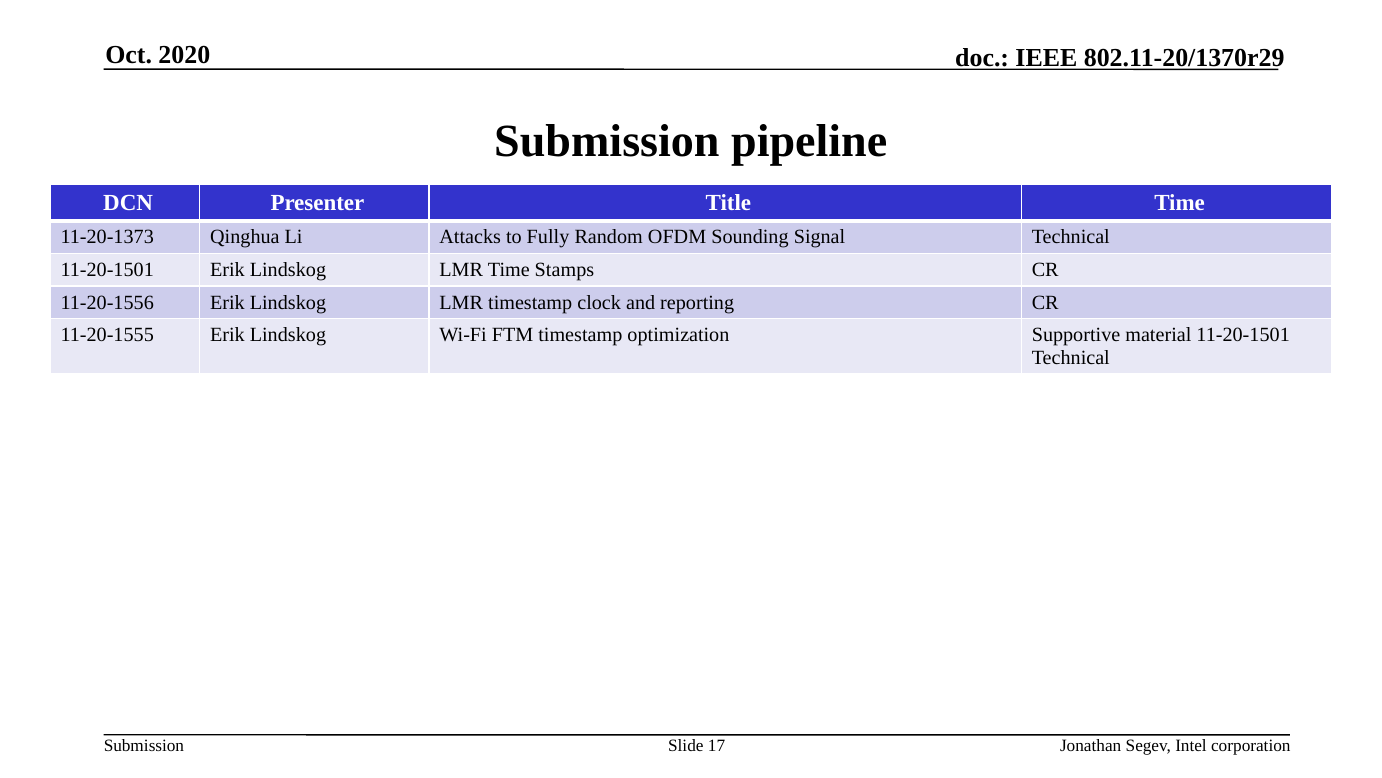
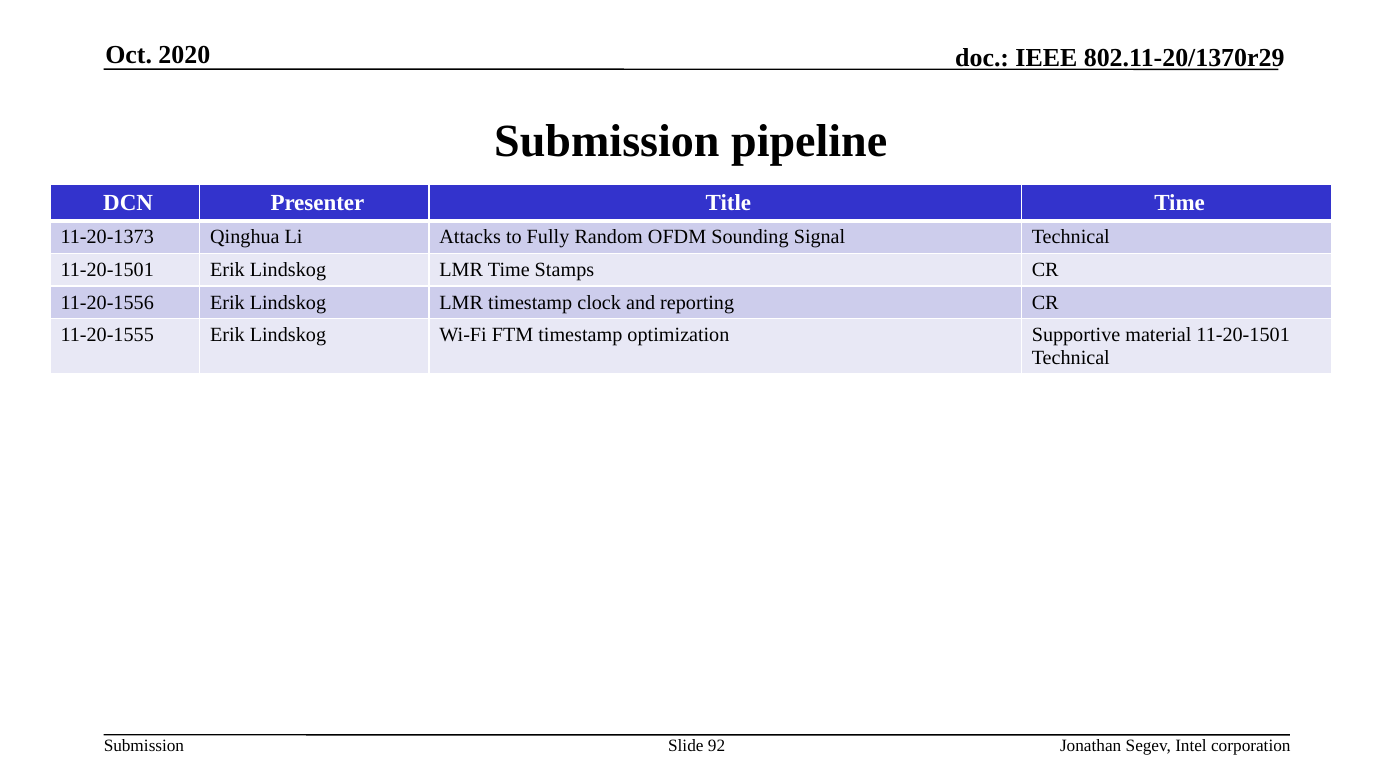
17: 17 -> 92 (717, 746)
